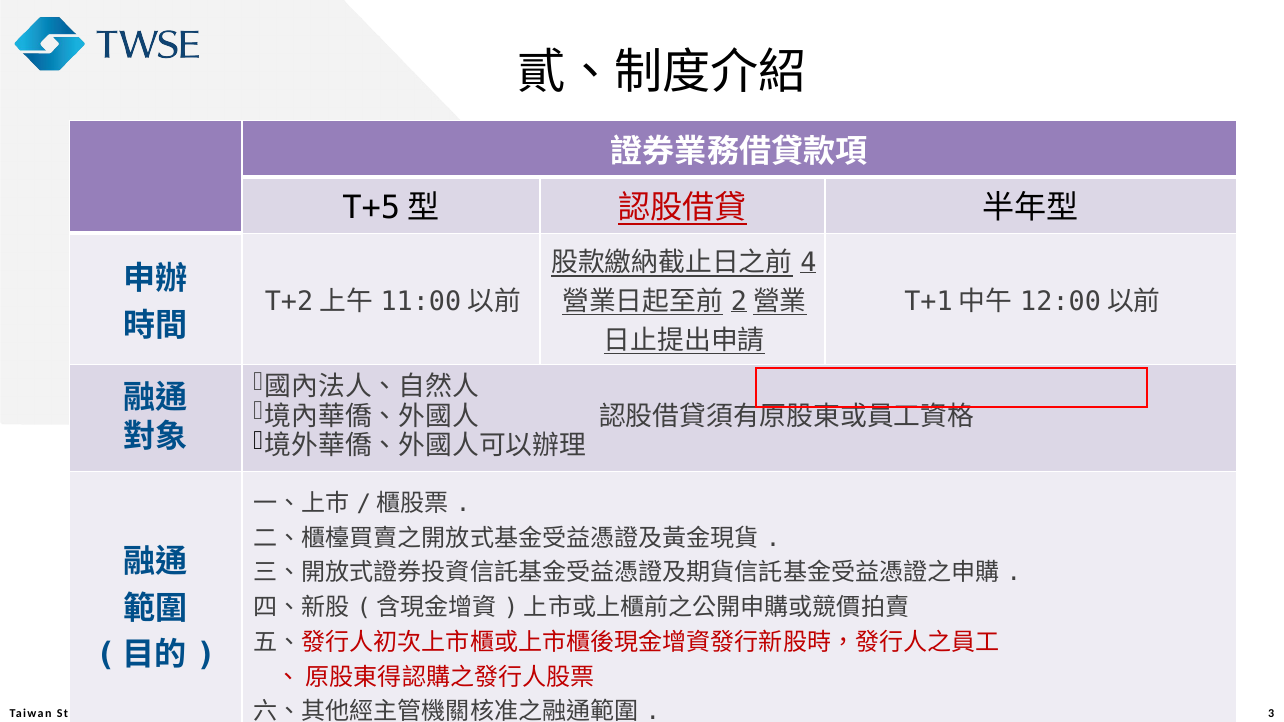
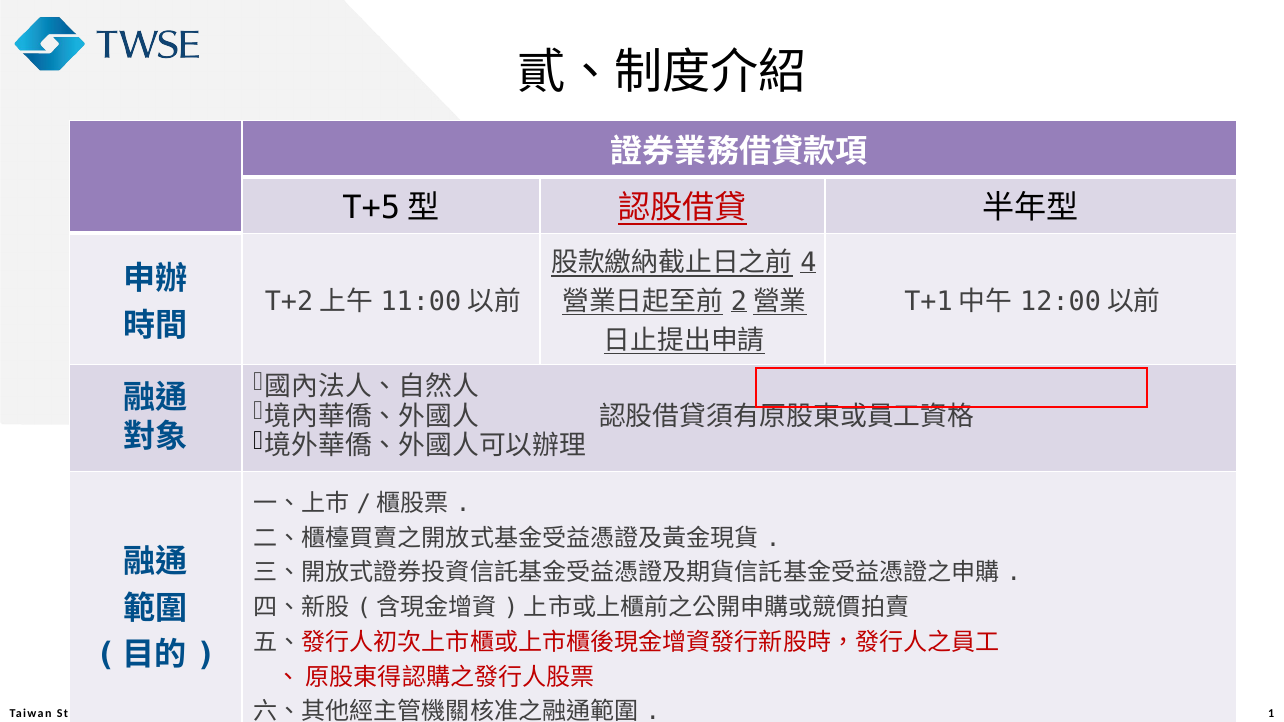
3: 3 -> 1 (1271, 714)
